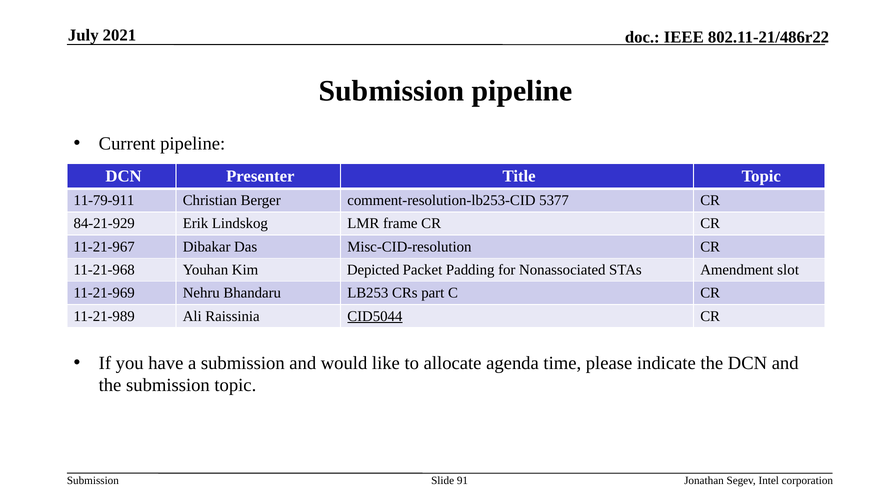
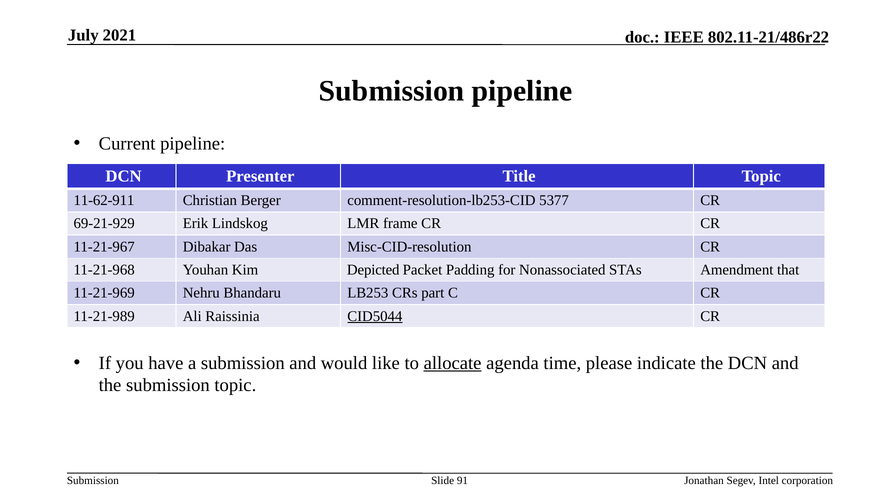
11-79-911: 11-79-911 -> 11-62-911 (104, 201)
84-21-929: 84-21-929 -> 69-21-929 (104, 224)
slot: slot -> that (788, 270)
allocate underline: none -> present (453, 364)
